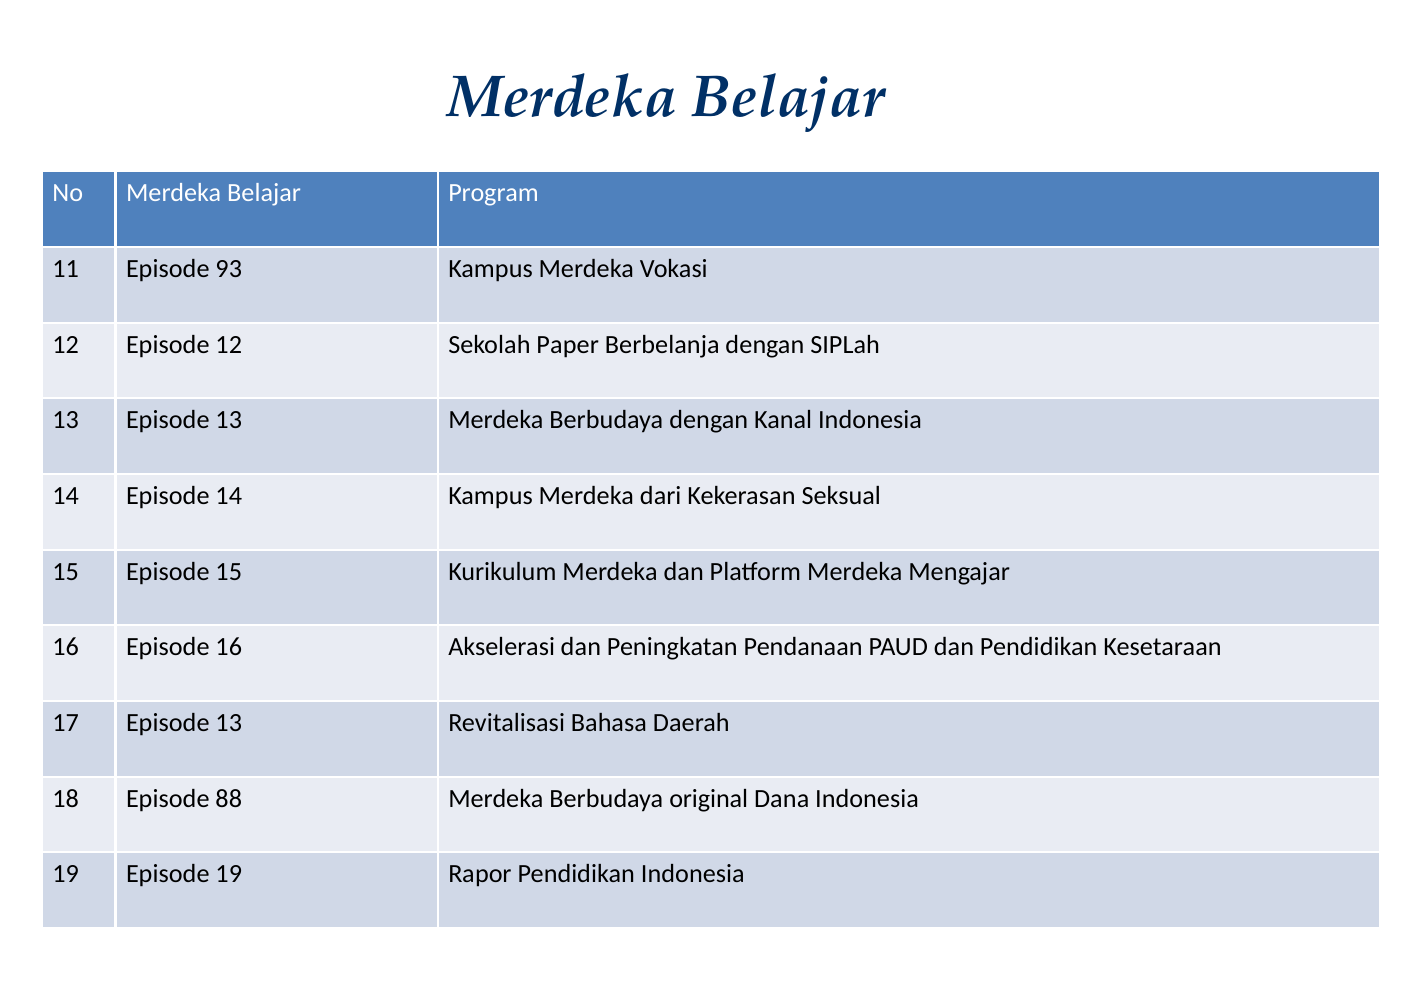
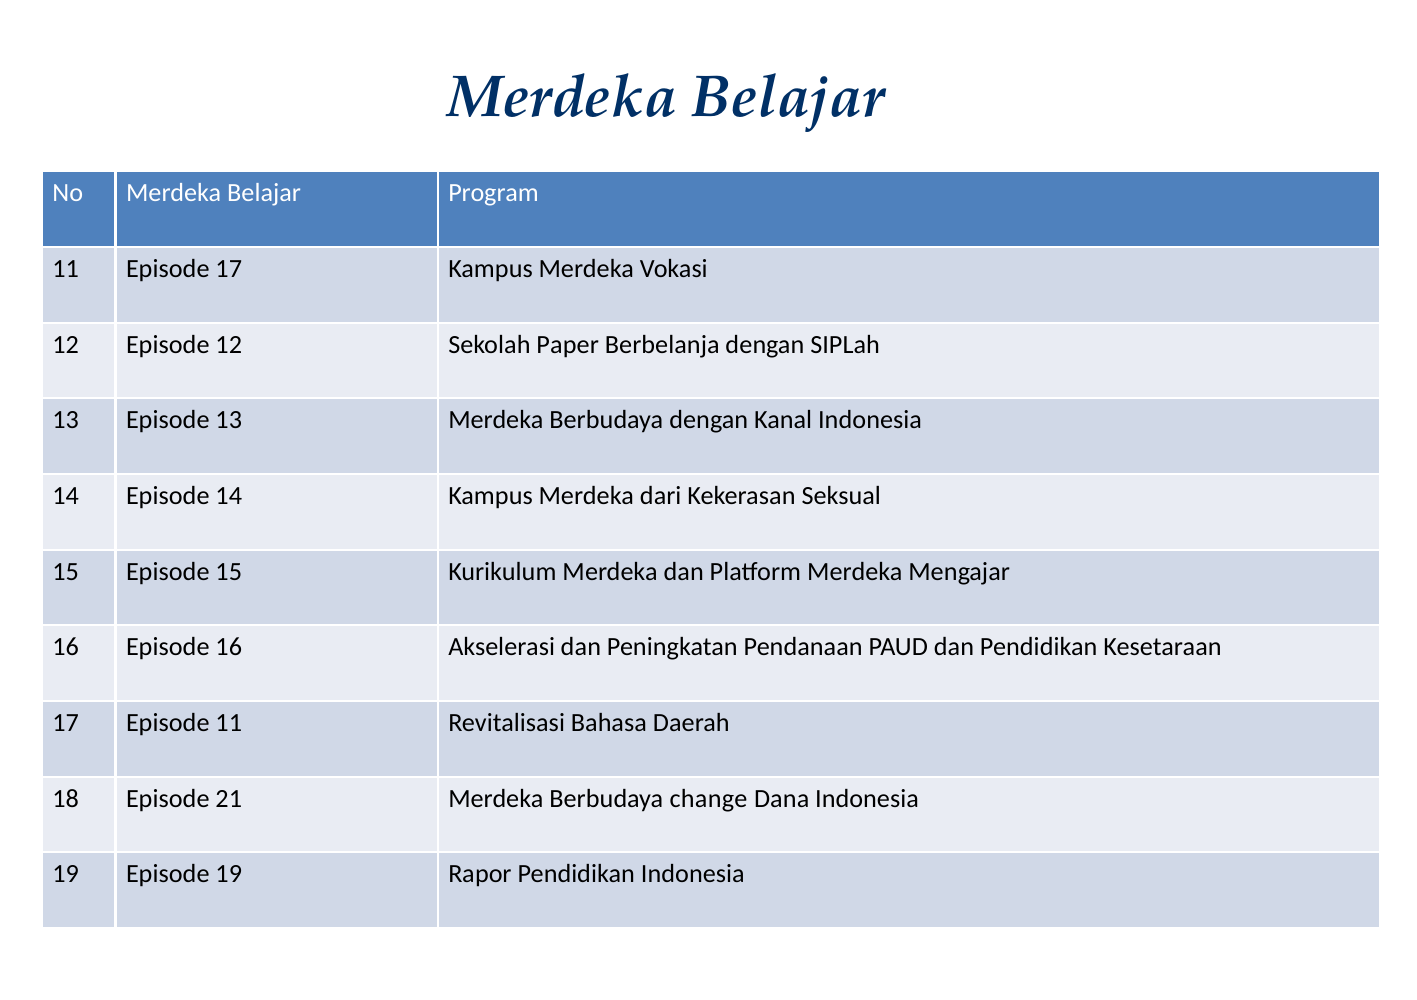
Episode 93: 93 -> 17 (229, 269)
17 Episode 13: 13 -> 11 (229, 723)
88: 88 -> 21 (229, 799)
original: original -> change (709, 799)
